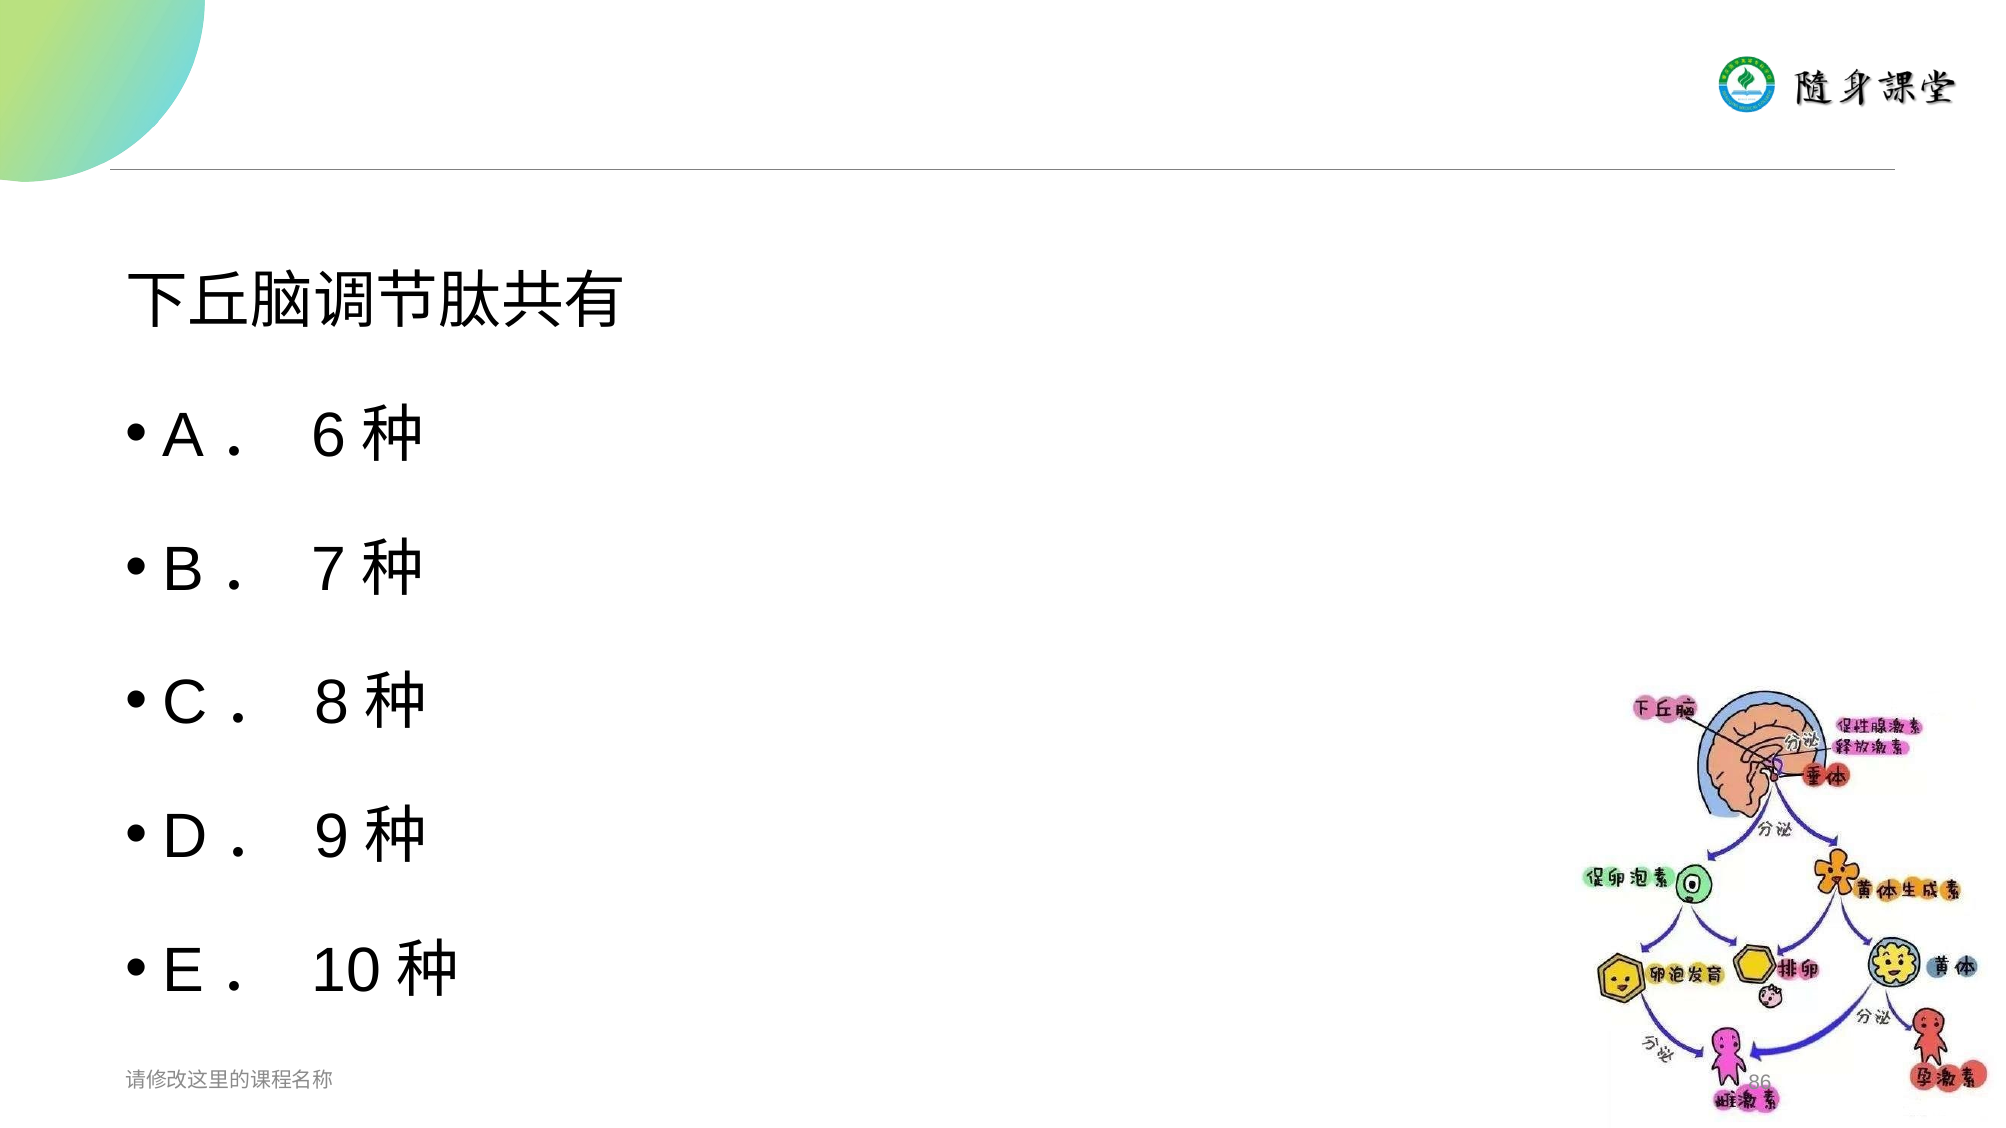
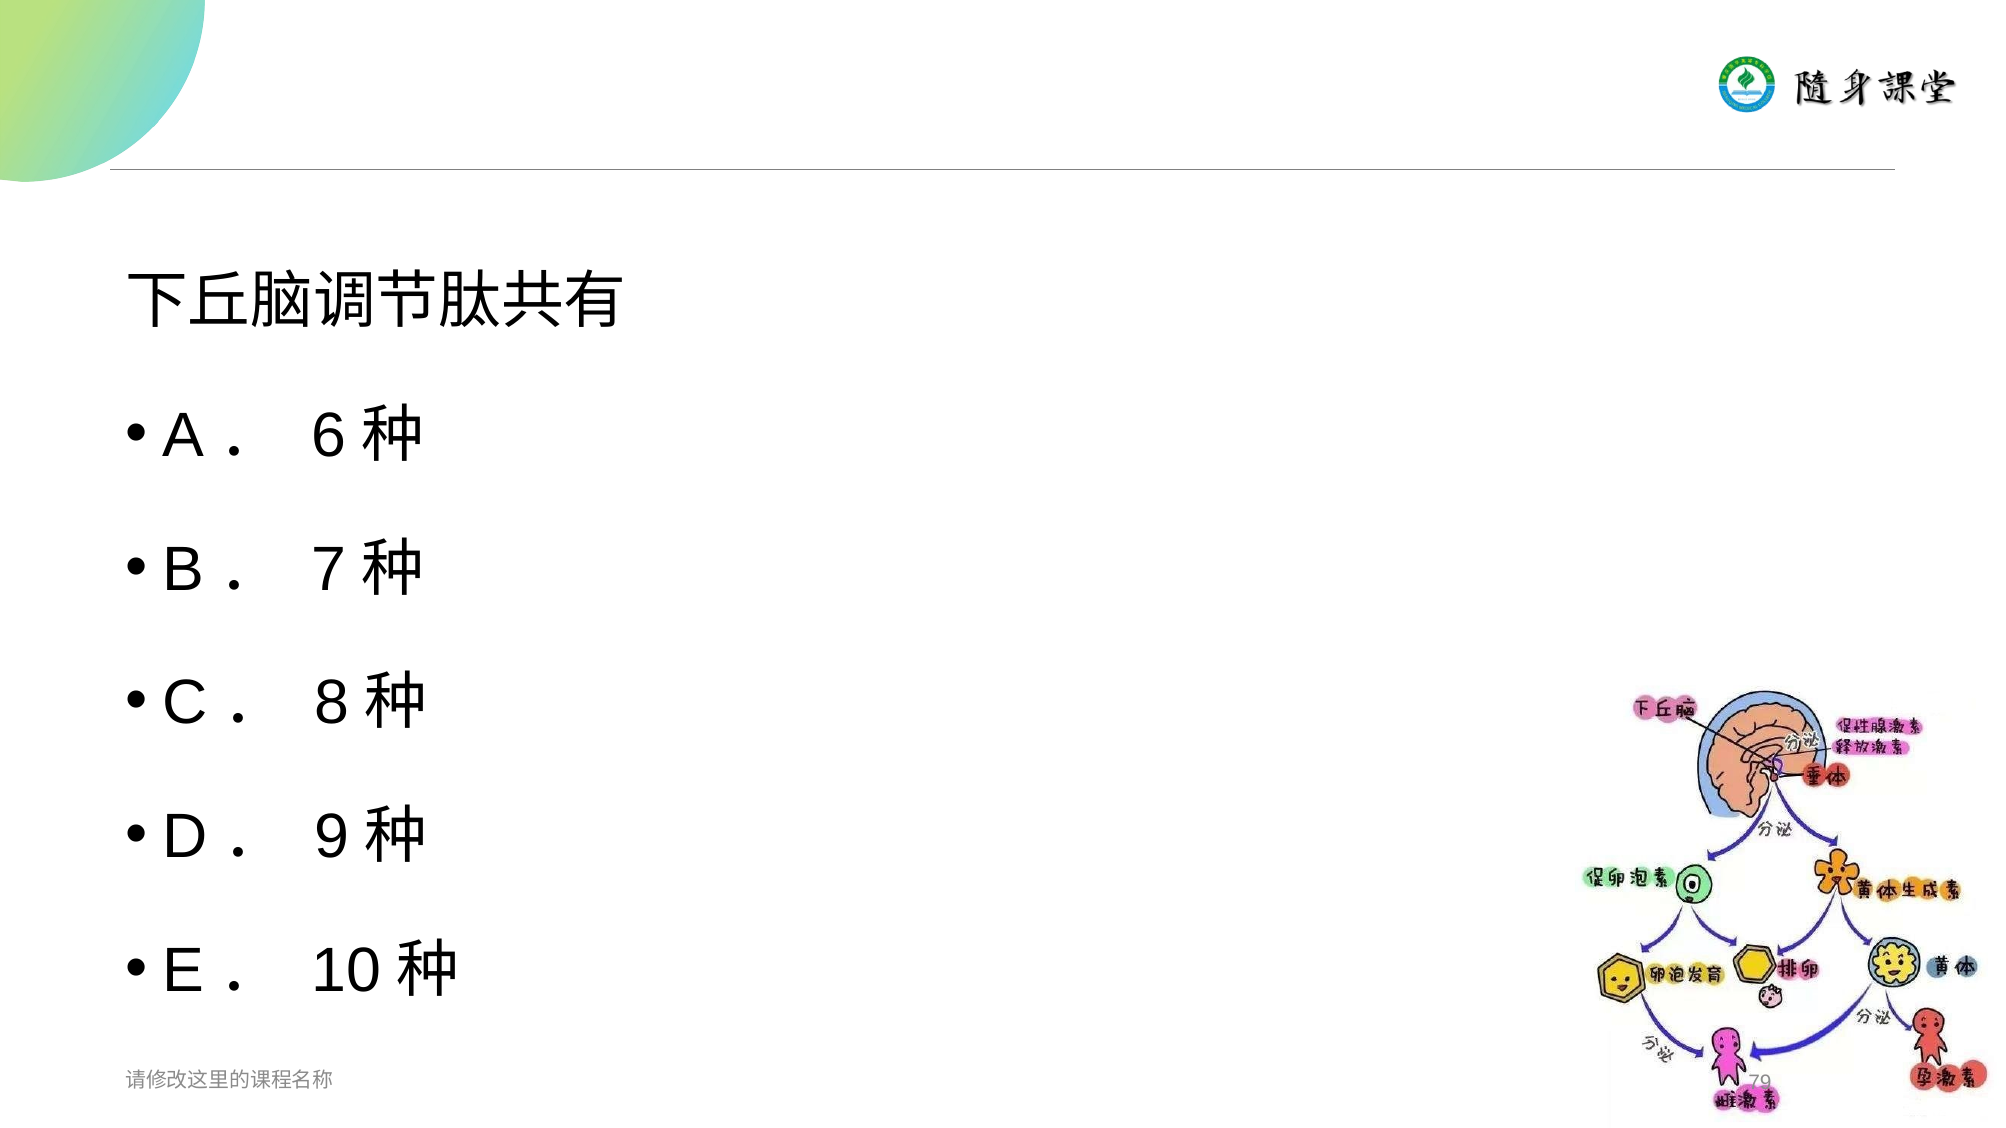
86: 86 -> 79 (1760, 1083)
